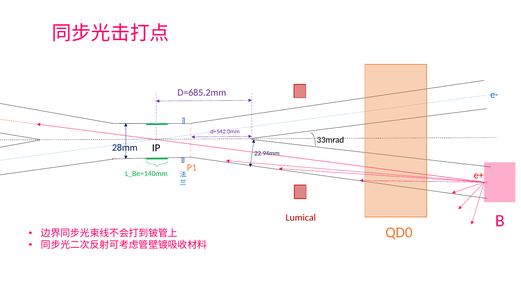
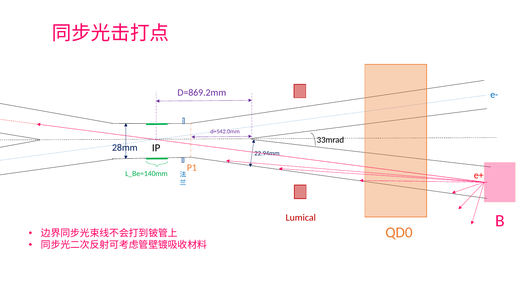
D=685.2mm: D=685.2mm -> D=869.2mm (202, 93)
